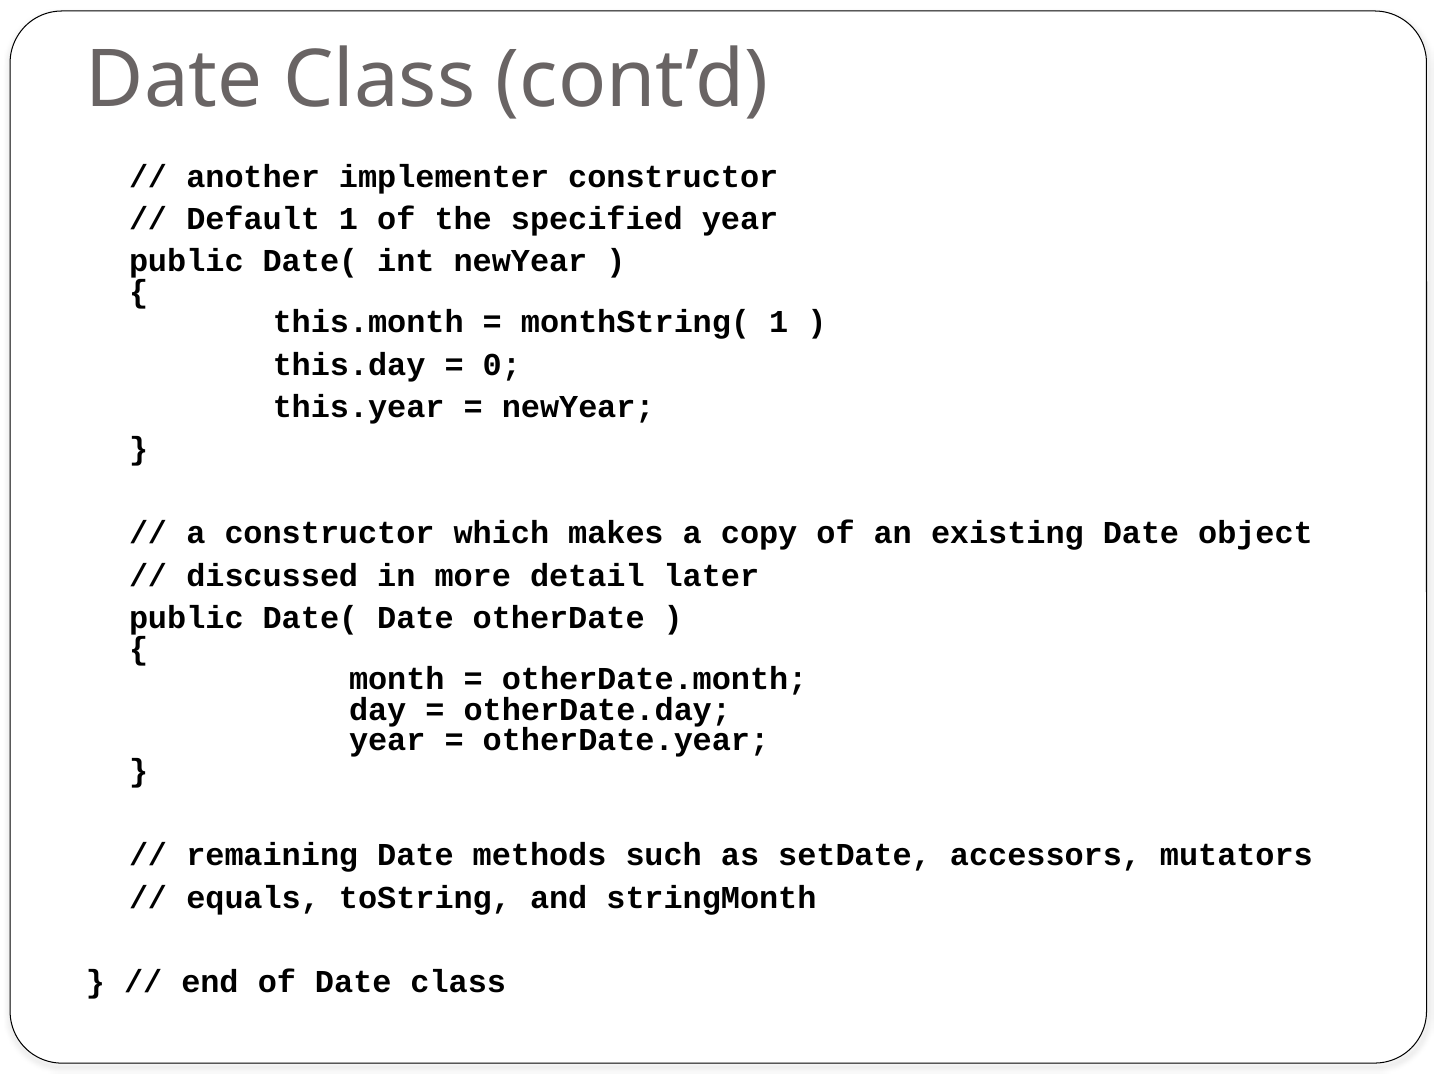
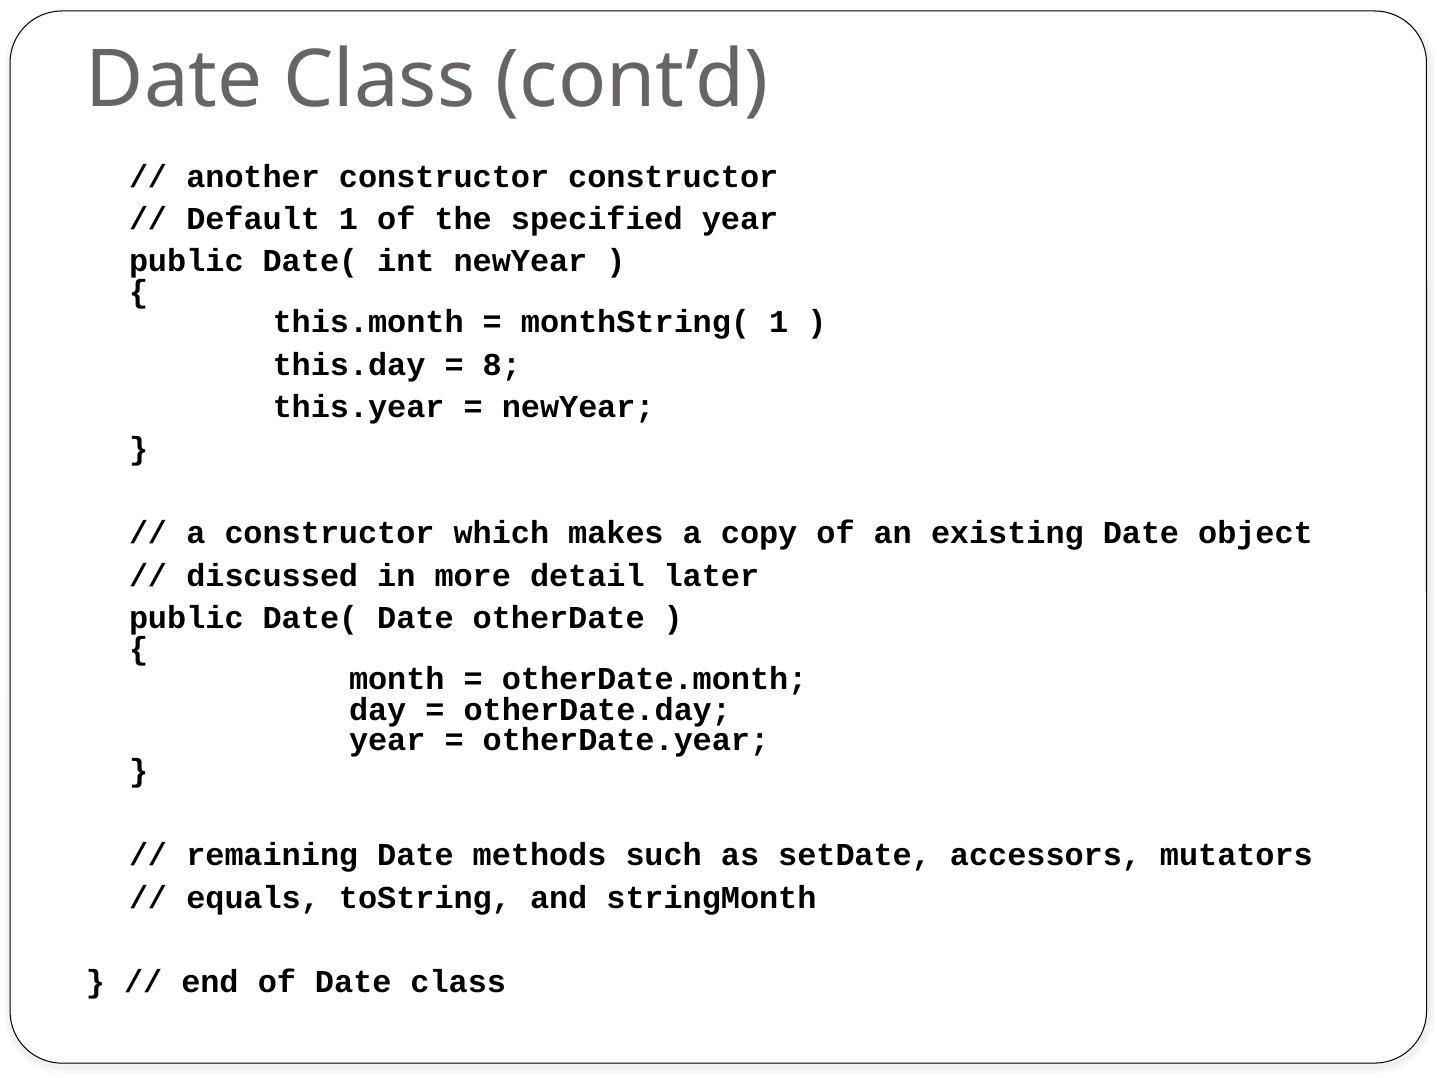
another implementer: implementer -> constructor (444, 177)
0: 0 -> 8 (502, 365)
